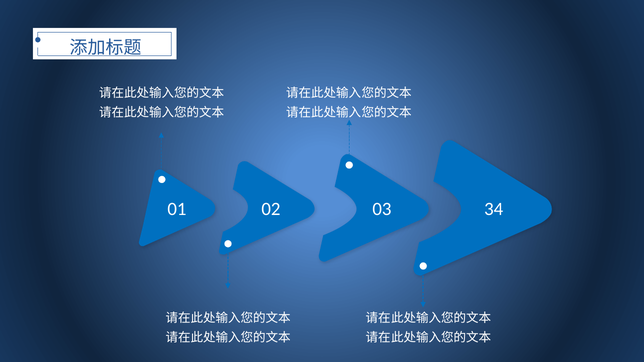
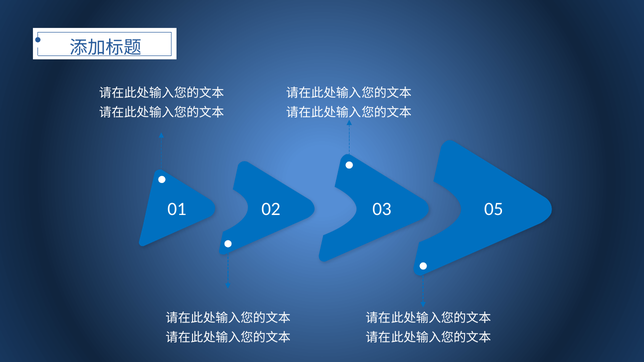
34: 34 -> 05 (494, 209)
